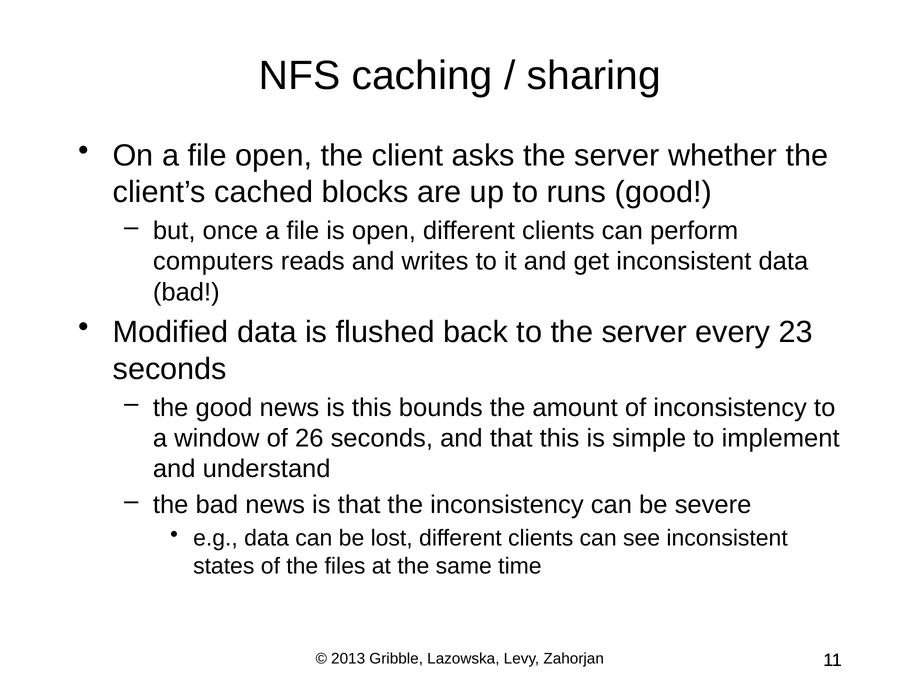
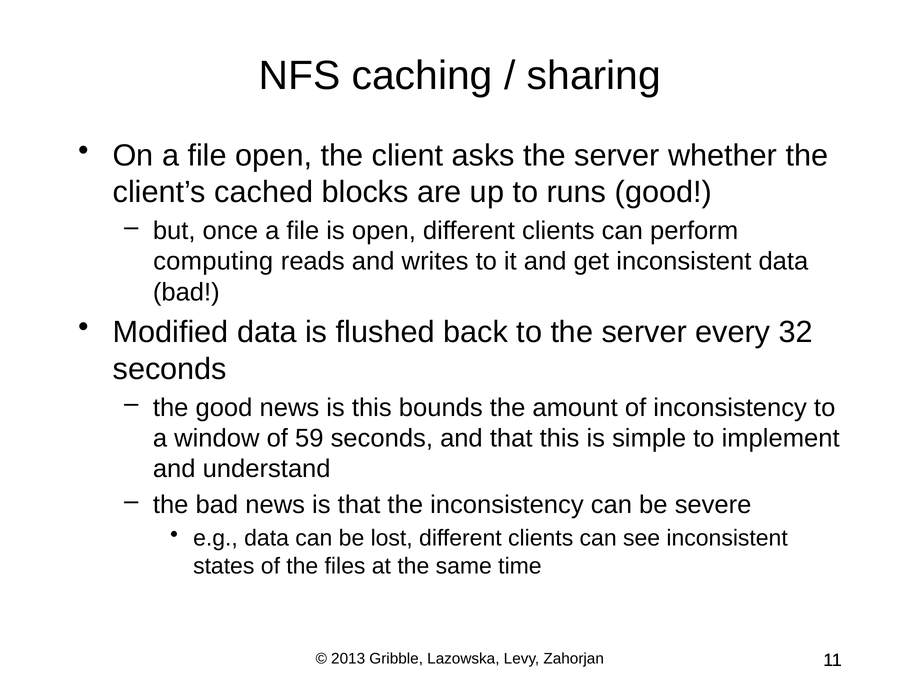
computers: computers -> computing (213, 261)
23: 23 -> 32 (796, 332)
26: 26 -> 59 (309, 438)
